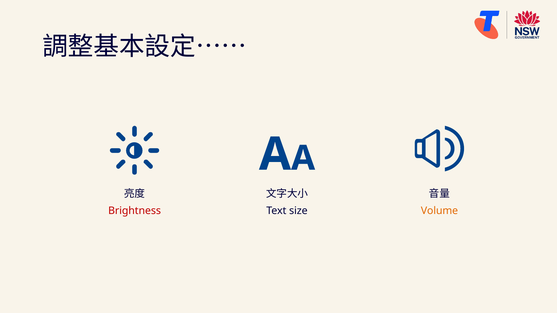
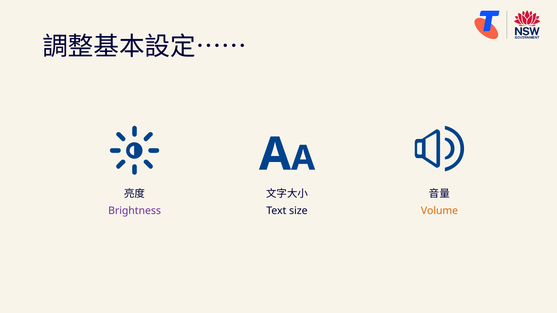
Brightness colour: red -> purple (135, 211)
